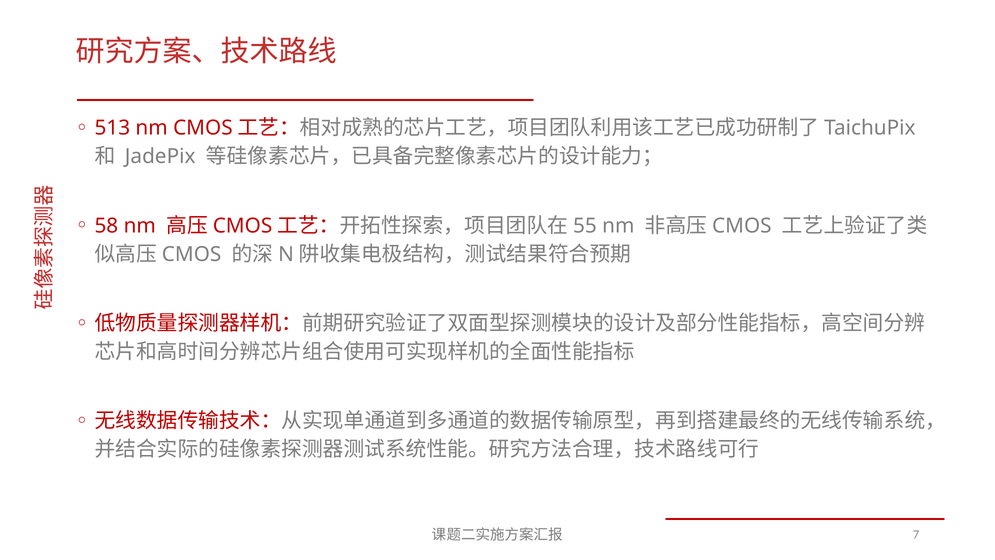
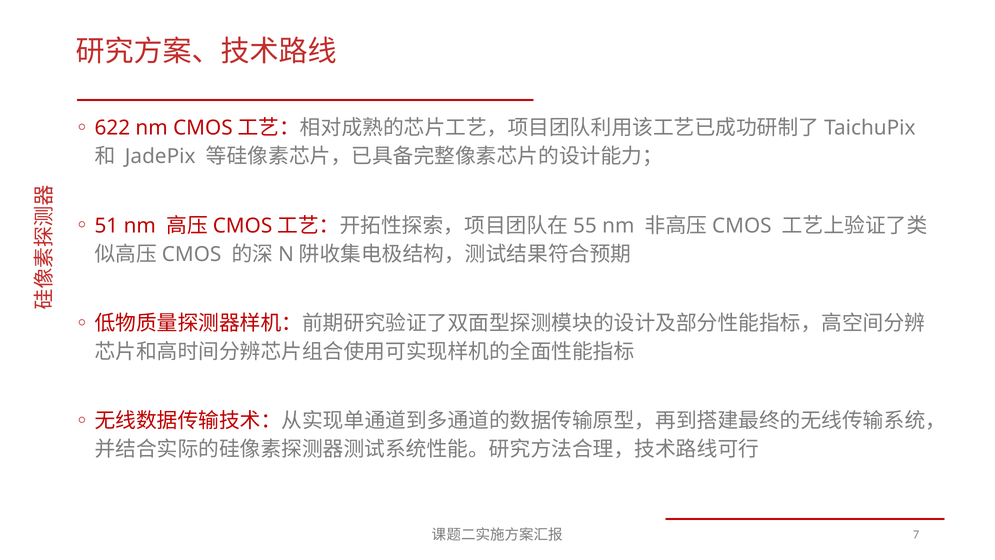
513: 513 -> 622 (112, 128)
58: 58 -> 51 (106, 226)
